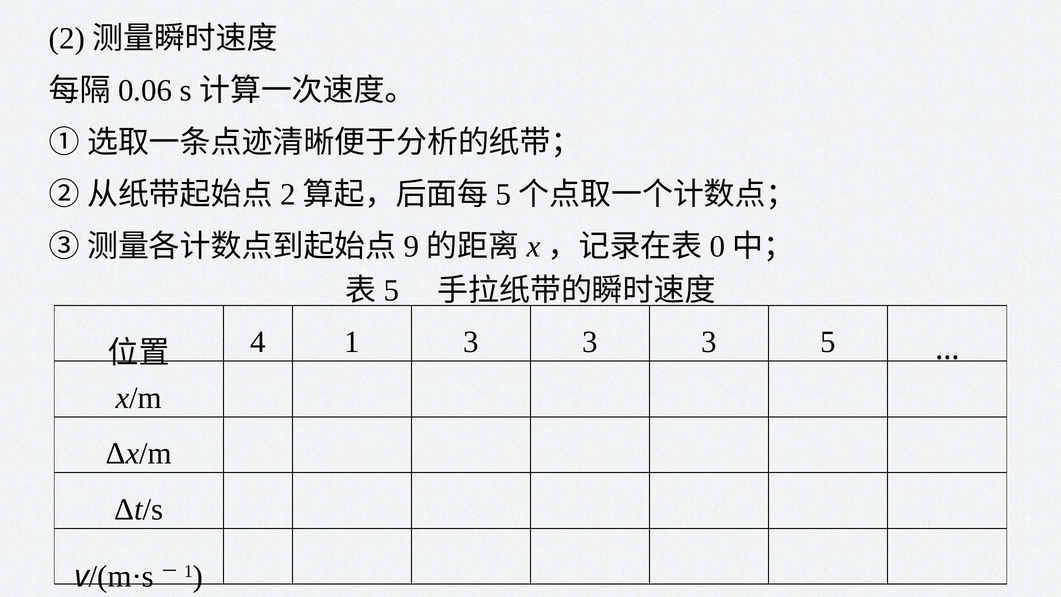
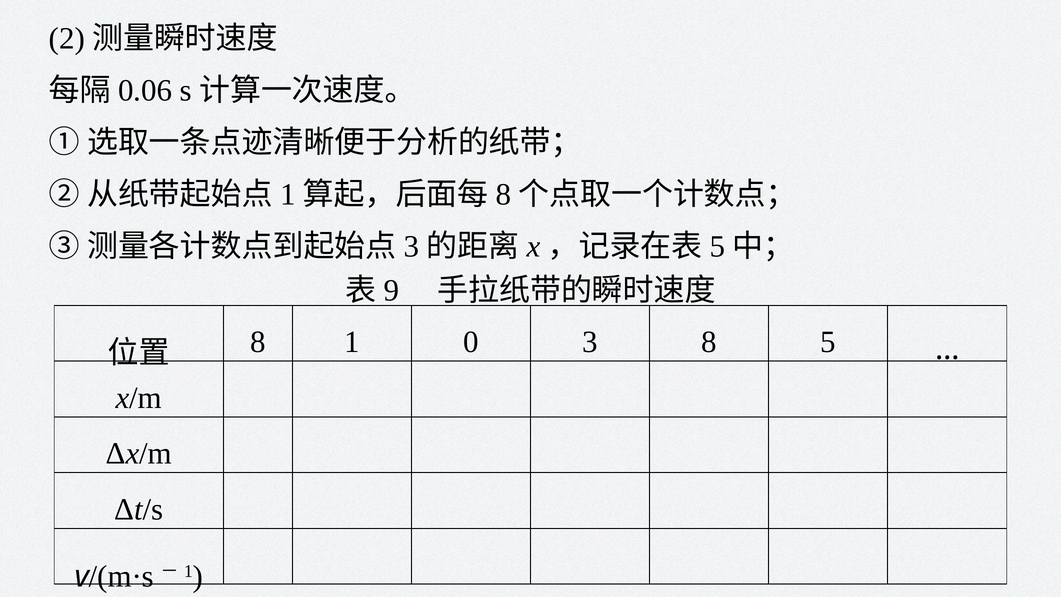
2: 2 -> 1 (288, 195)
5: 5 -> 8 (503, 195)
9: 9 -> 3 (411, 247)
0: 0 -> 5 (717, 247)
5: 5 -> 9 (391, 290)
4: 4 -> 8 (258, 342)
1 3: 3 -> 0 (471, 342)
3: 3 -> 8 (709, 342)
